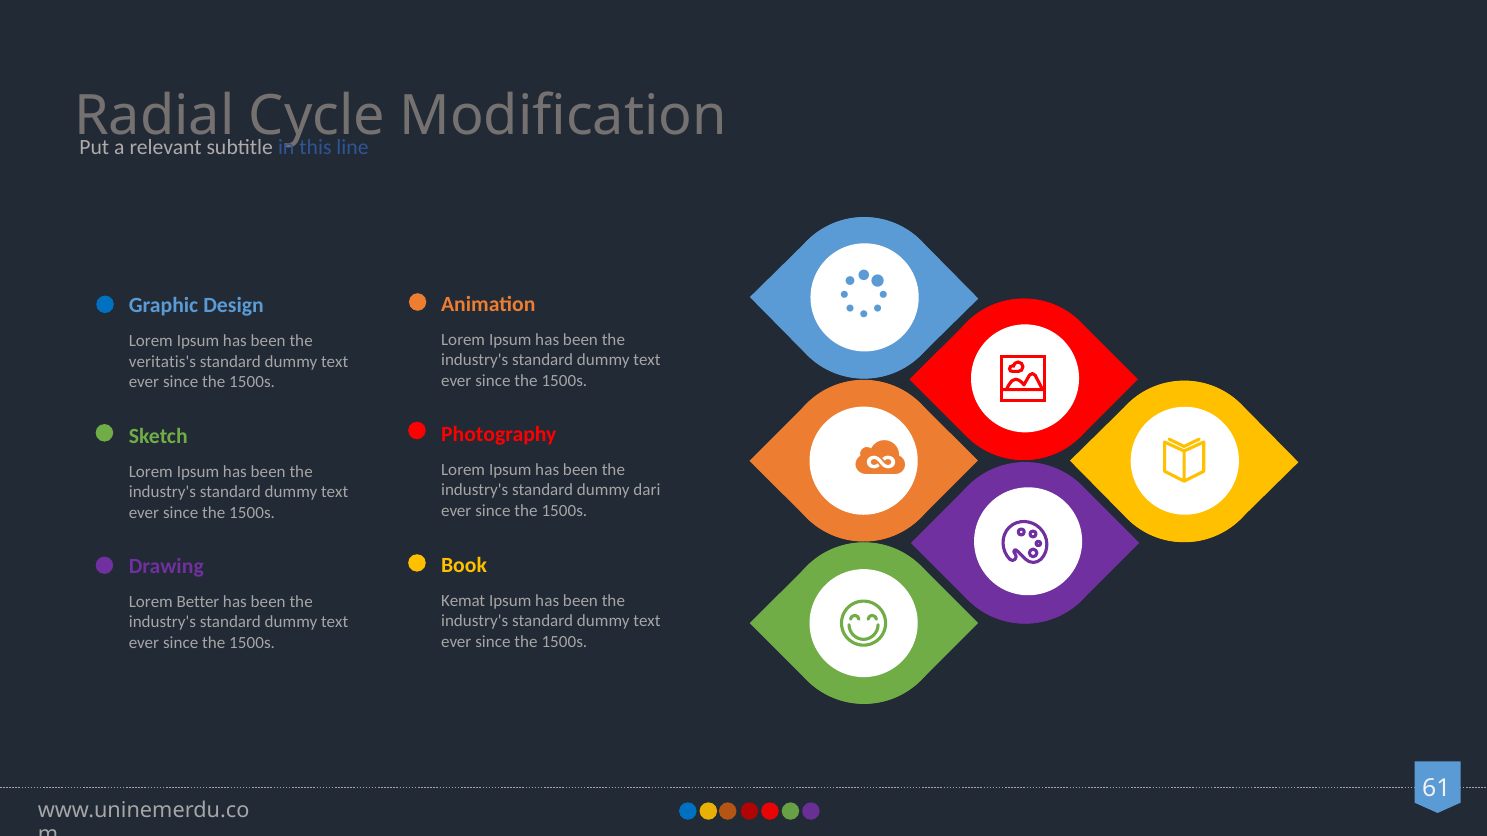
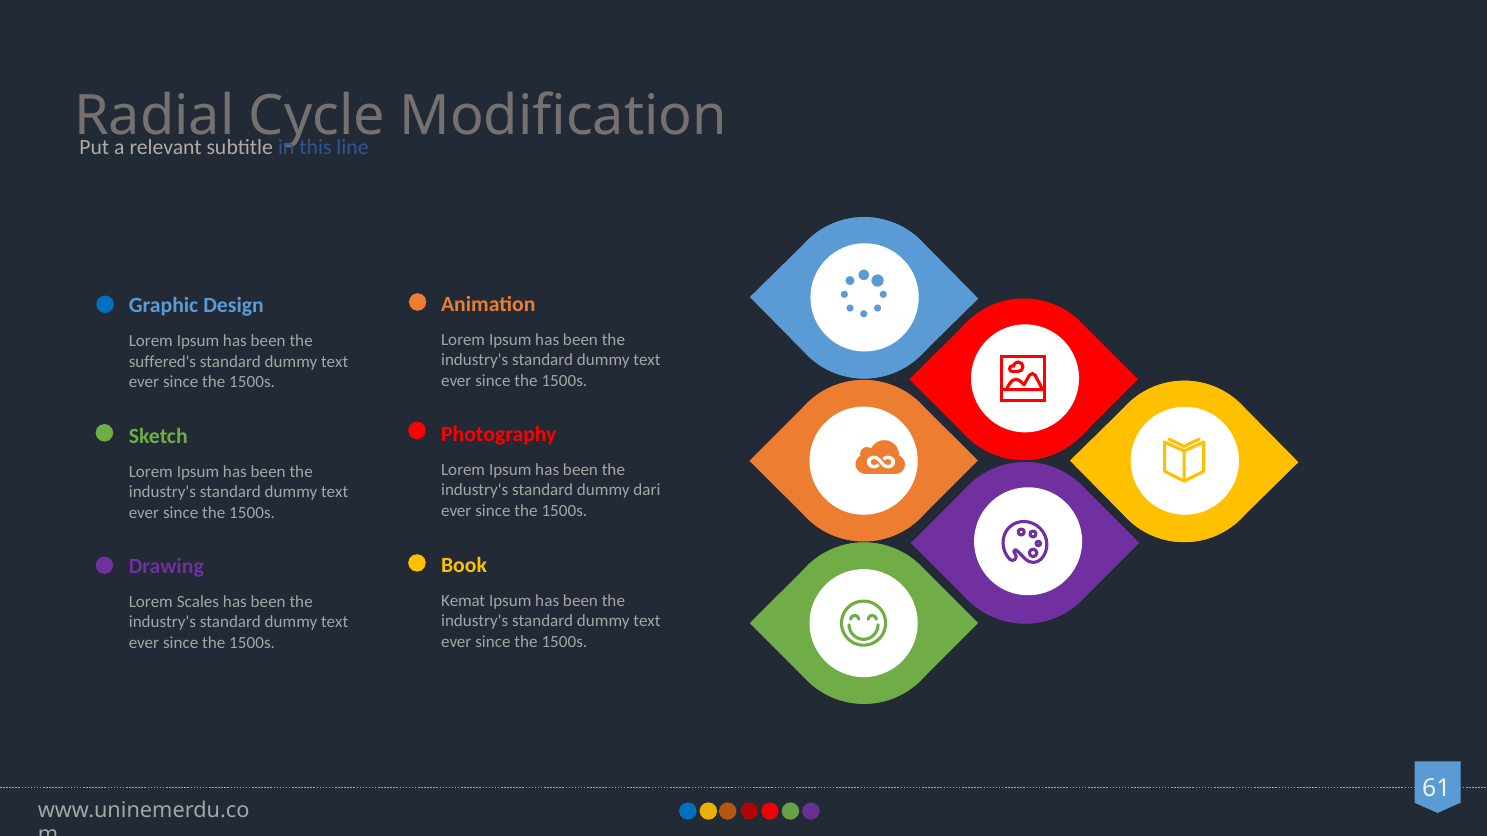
veritatis's: veritatis's -> suffered's (163, 362)
Better: Better -> Scales (198, 602)
